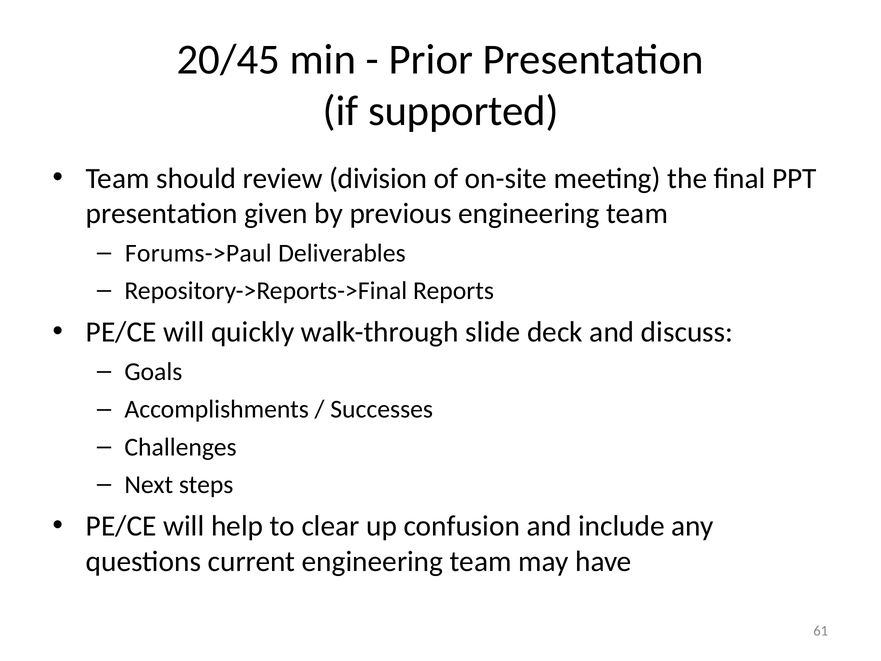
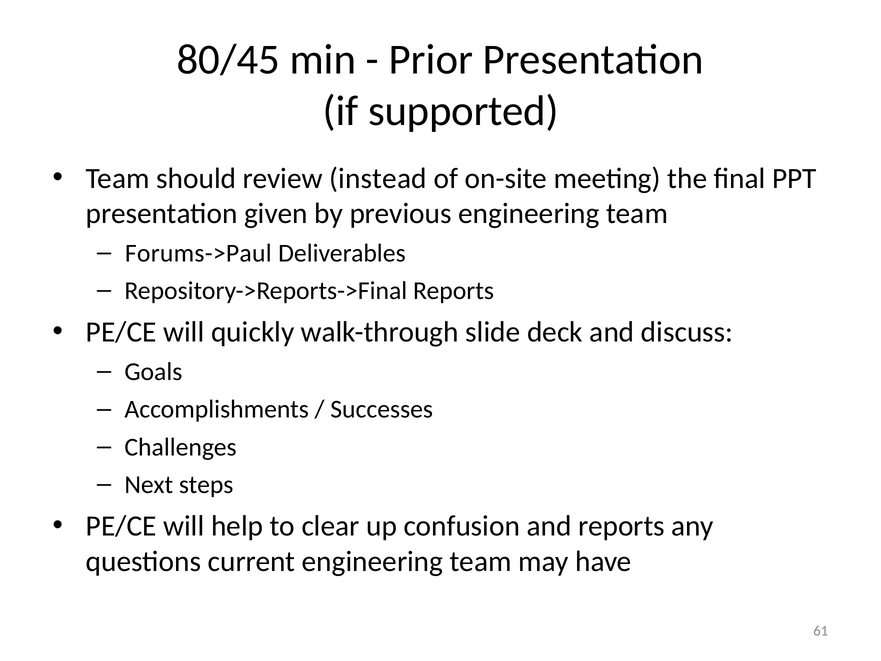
20/45: 20/45 -> 80/45 (228, 60)
division: division -> instead (378, 178)
and include: include -> reports (621, 526)
